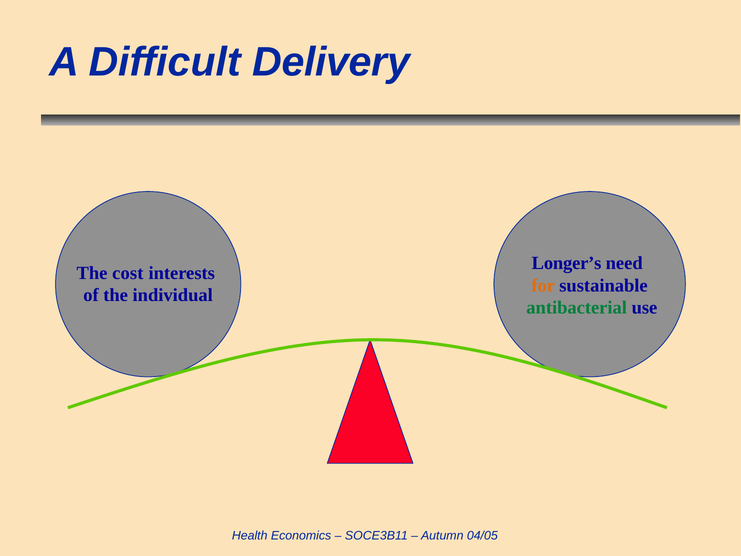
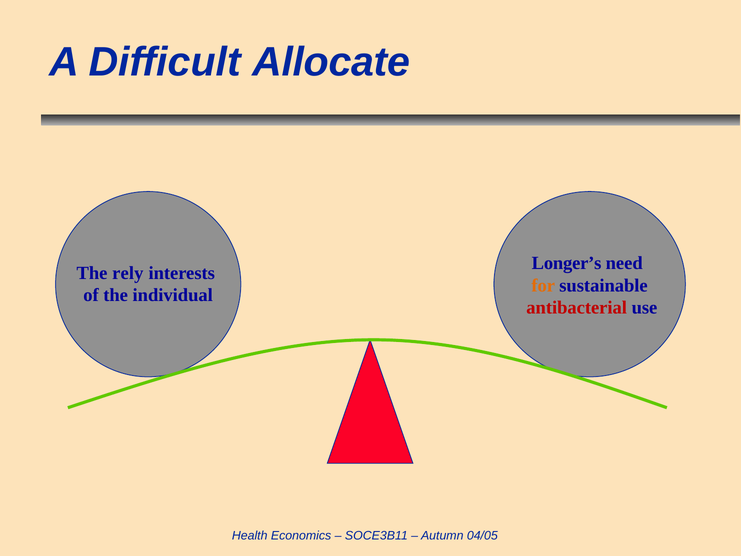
Delivery: Delivery -> Allocate (331, 62)
cost: cost -> rely (128, 273)
antibacterial colour: green -> red (577, 308)
